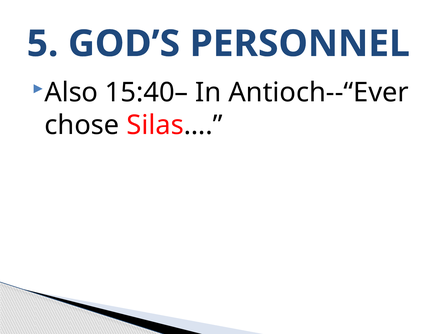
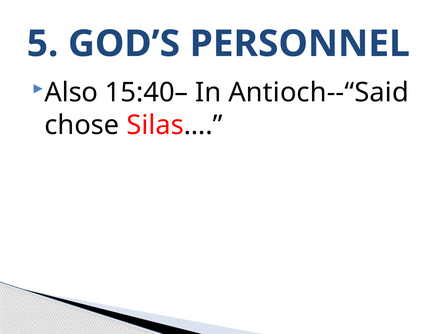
Antioch--“Ever: Antioch--“Ever -> Antioch--“Said (319, 93)
